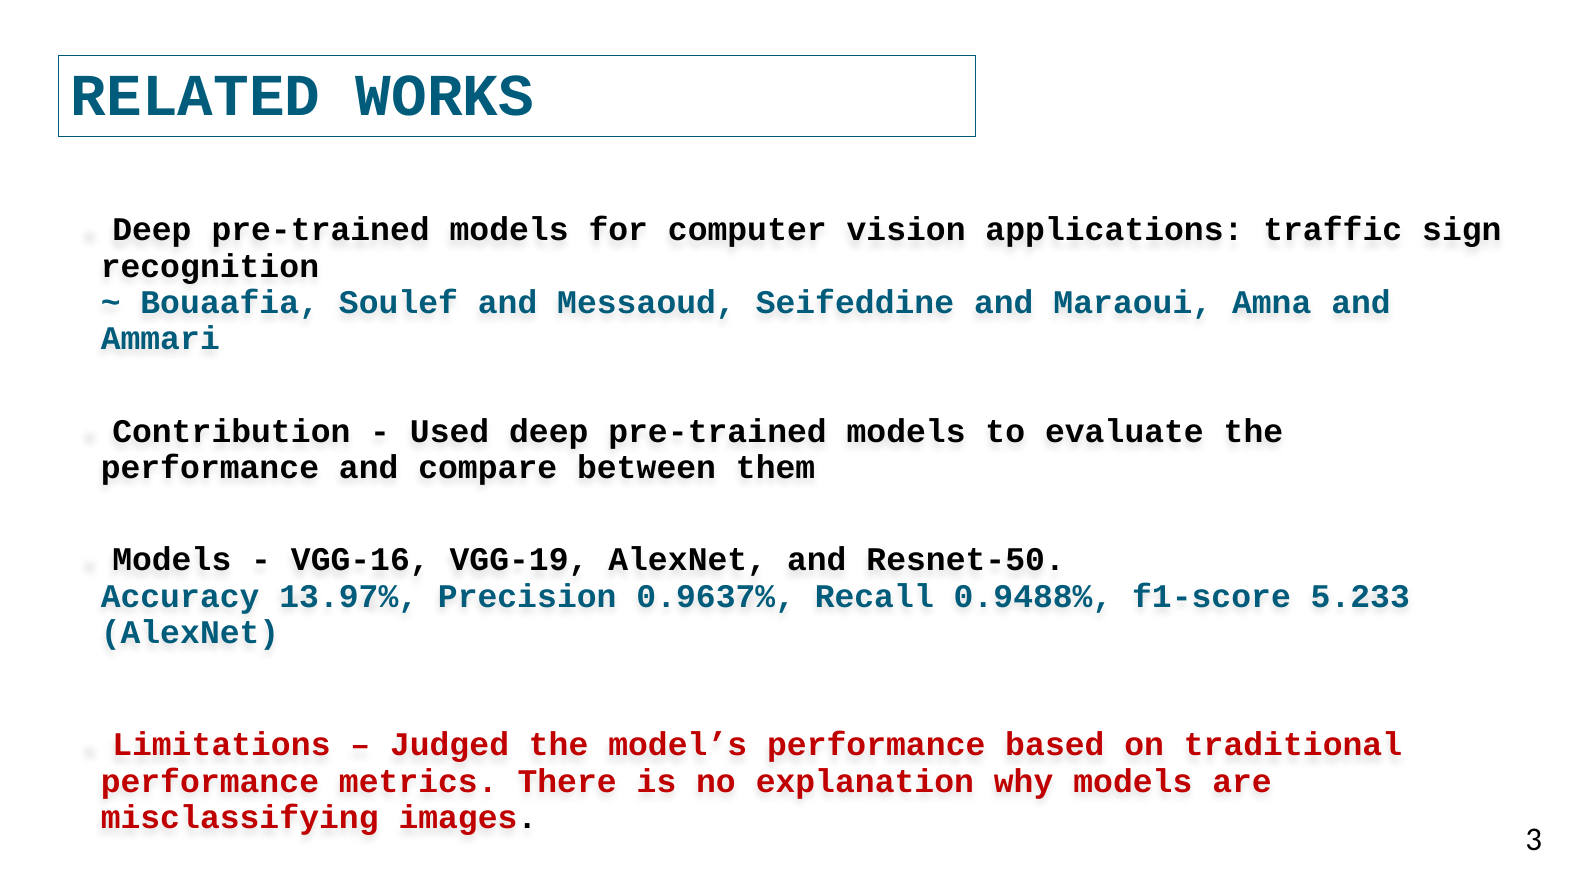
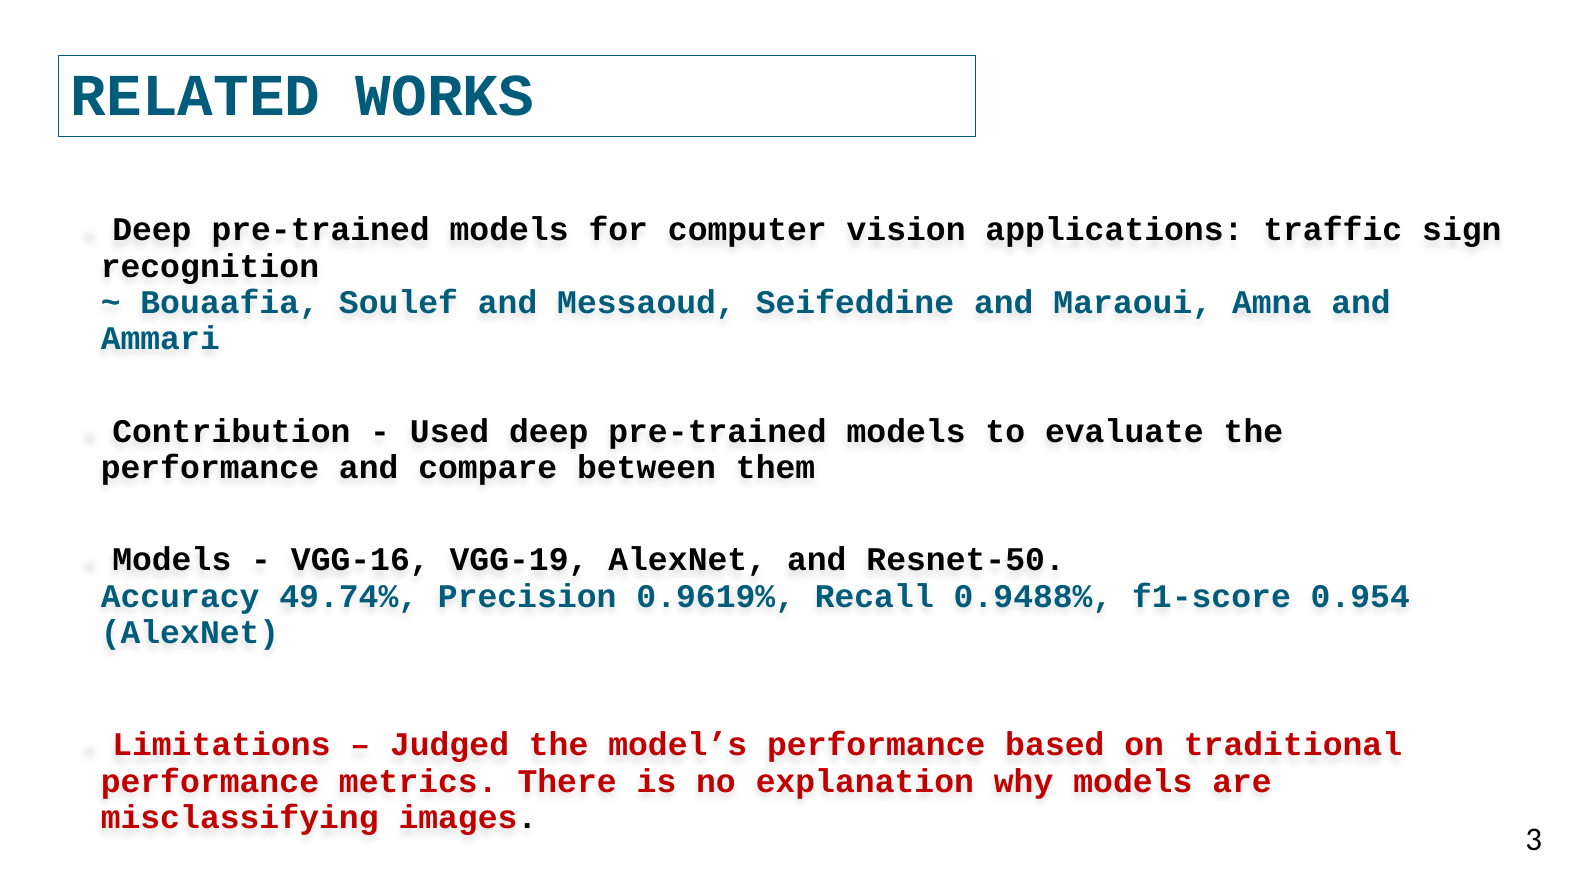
13.97%: 13.97% -> 49.74% (349, 596)
0.9637%: 0.9637% -> 0.9619% (716, 596)
5.233: 5.233 -> 0.954 (1360, 596)
